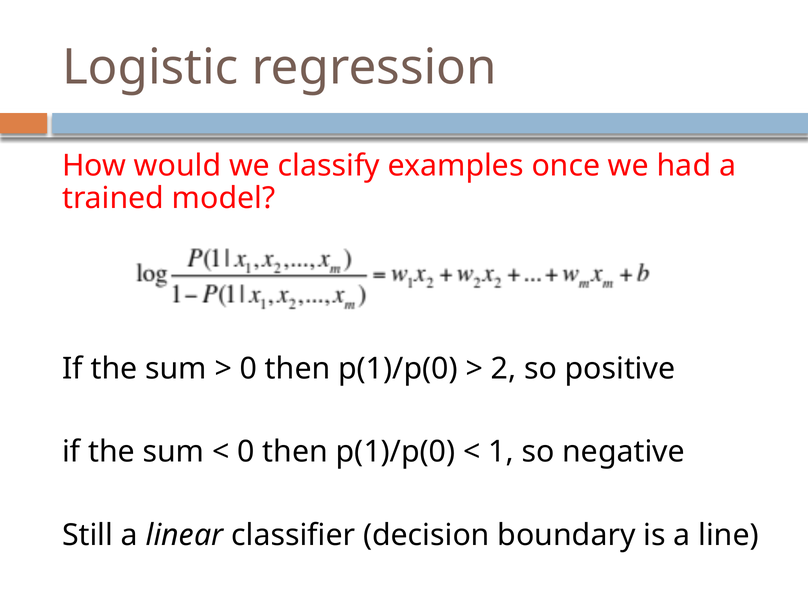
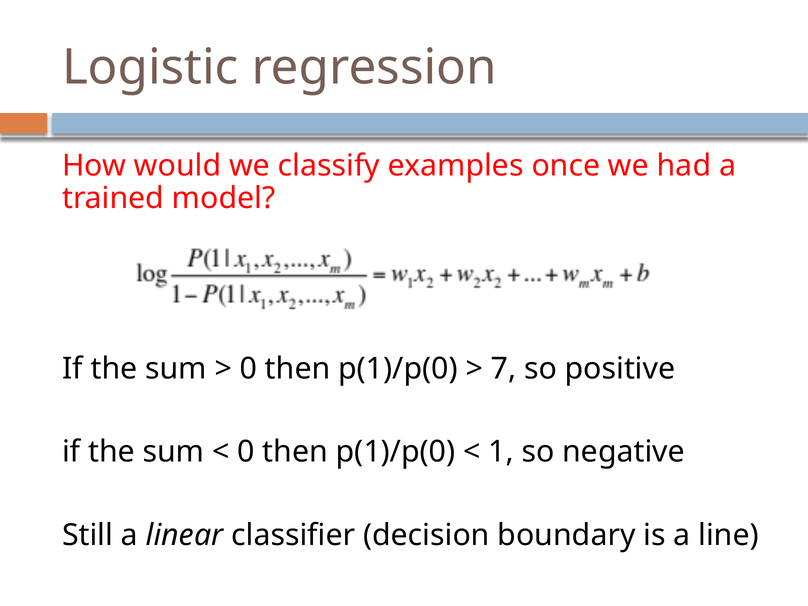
2: 2 -> 7 (503, 369)
